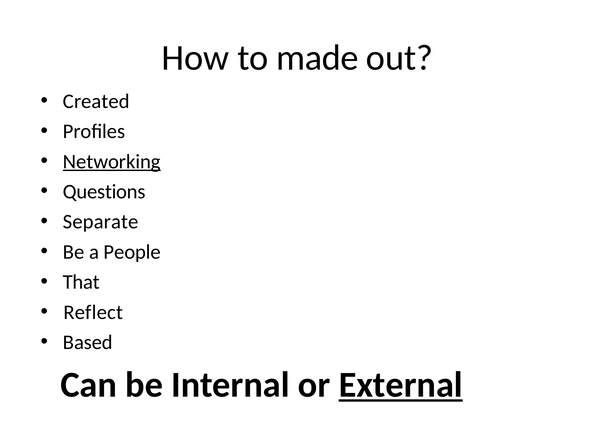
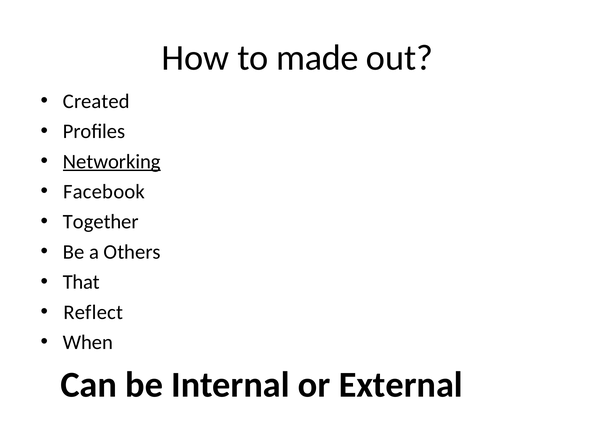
Questions: Questions -> Facebook (104, 191)
Separate: Separate -> Together (101, 221)
People: People -> Others (132, 251)
Based: Based -> When (88, 342)
External underline: present -> none (401, 384)
